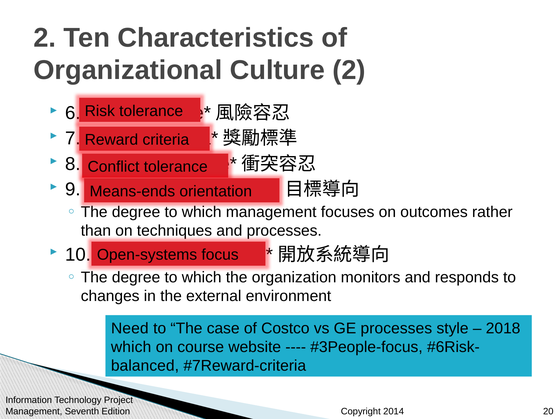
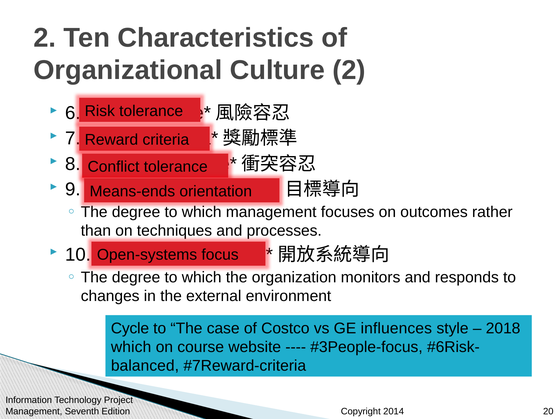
Need: Need -> Cycle (130, 328)
GE processes: processes -> influences (396, 328)
